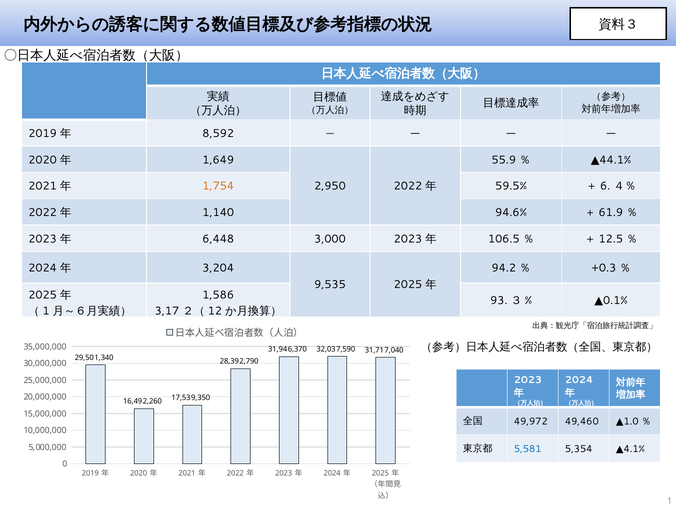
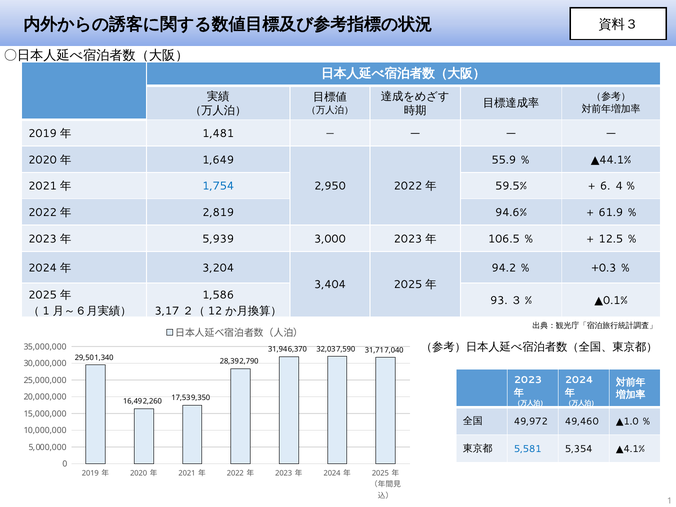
8,592: 8,592 -> 1,481 (218, 134)
1,754 colour: orange -> blue (218, 186)
1,140: 1,140 -> 2,819 (218, 212)
6,448: 6,448 -> 5,939 (218, 239)
9,535: 9,535 -> 3,404 (330, 285)
